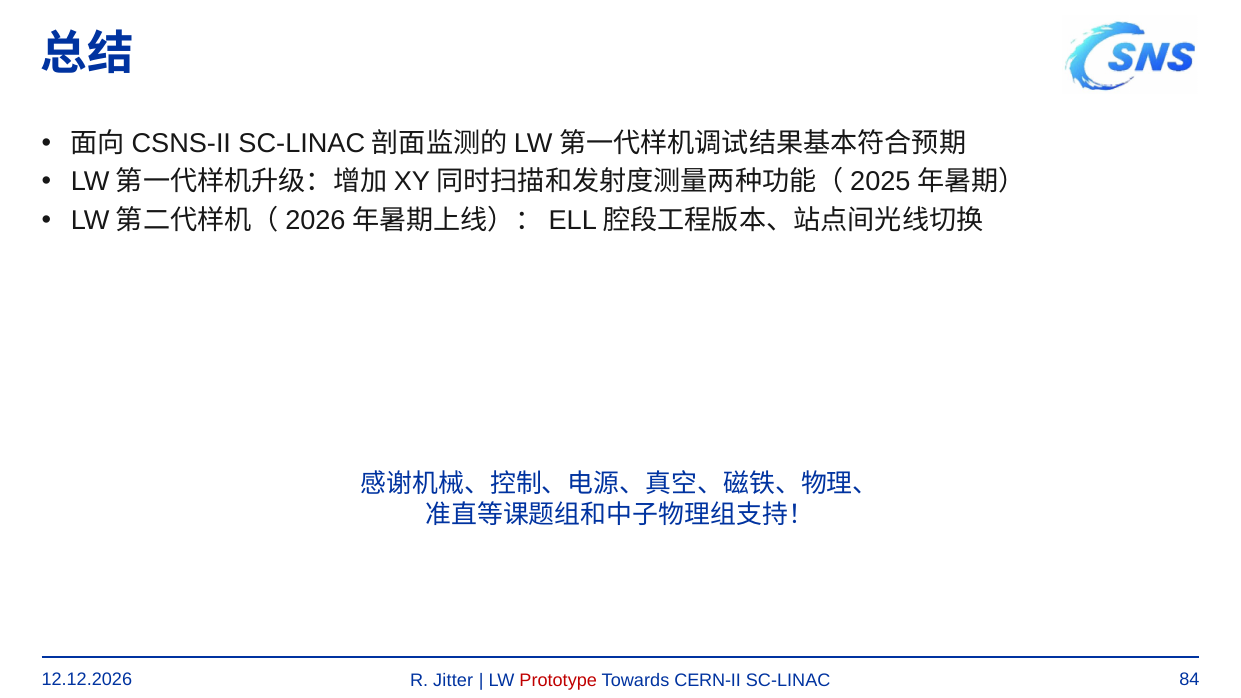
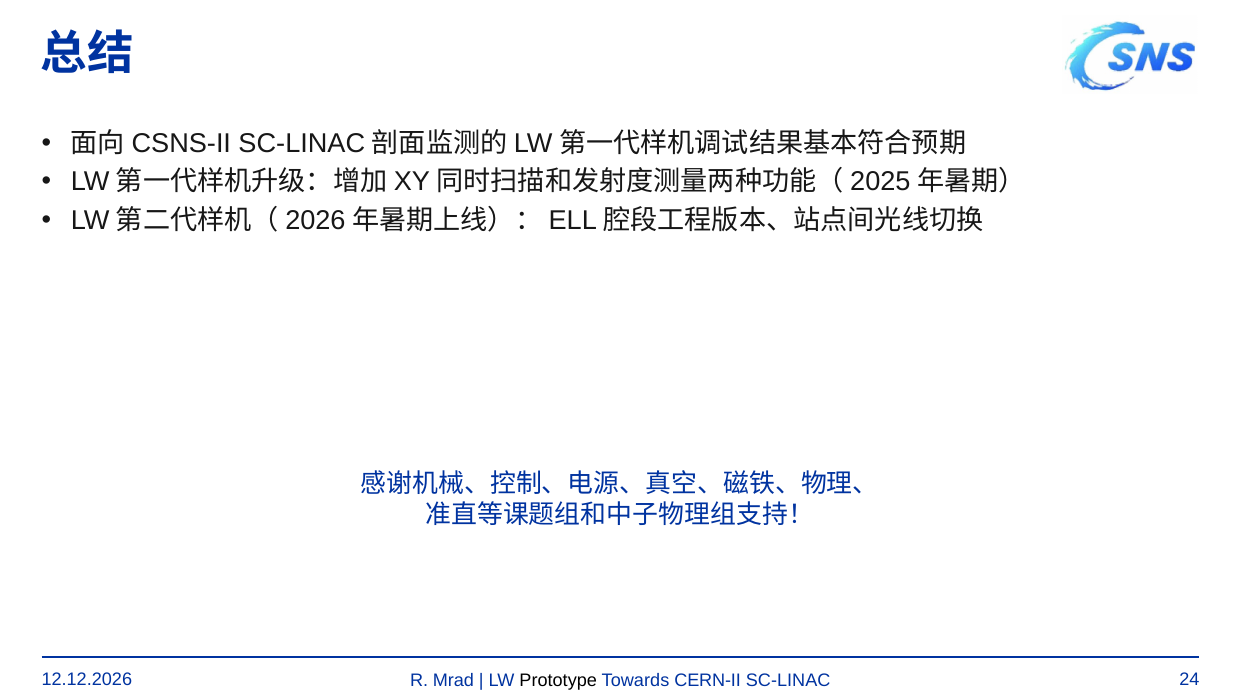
Jitter: Jitter -> Mrad (453, 681)
Prototype colour: red -> black (558, 681)
84: 84 -> 24 (1189, 679)
